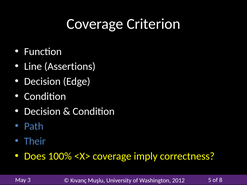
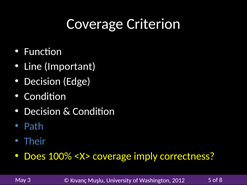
Assertions: Assertions -> Important (70, 67)
